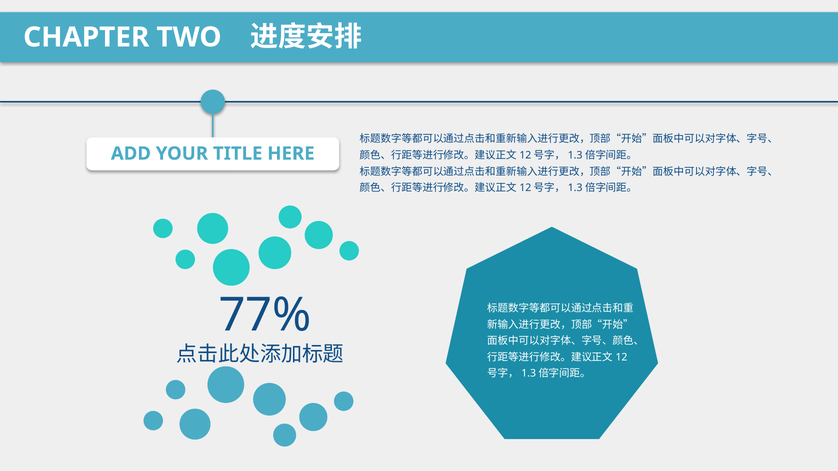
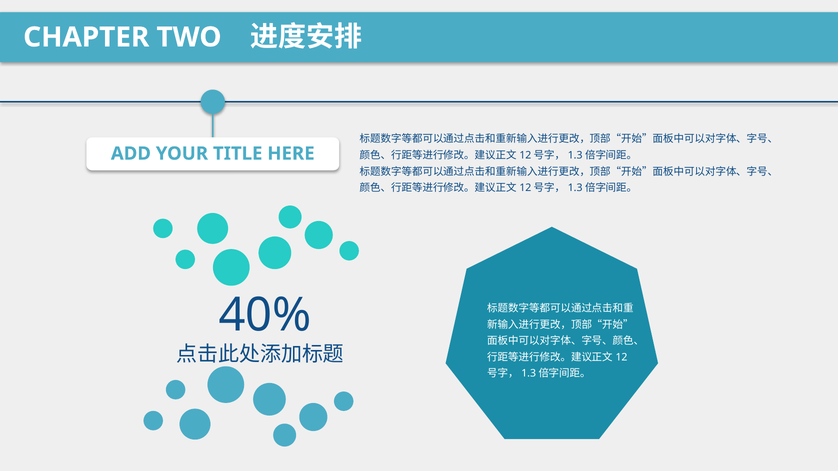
77%: 77% -> 40% (265, 316)
